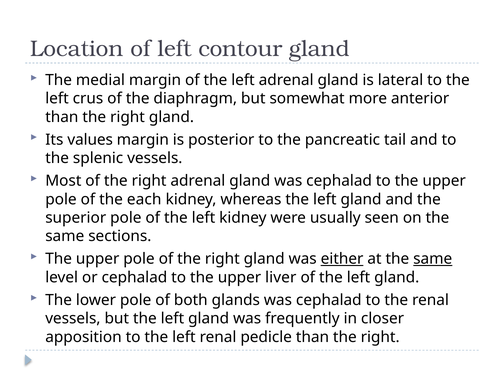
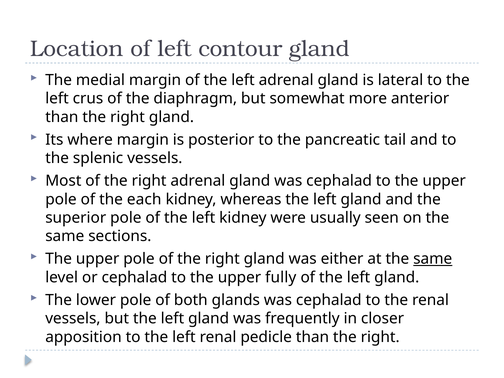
values: values -> where (90, 140)
either underline: present -> none (342, 259)
liver: liver -> fully (281, 277)
